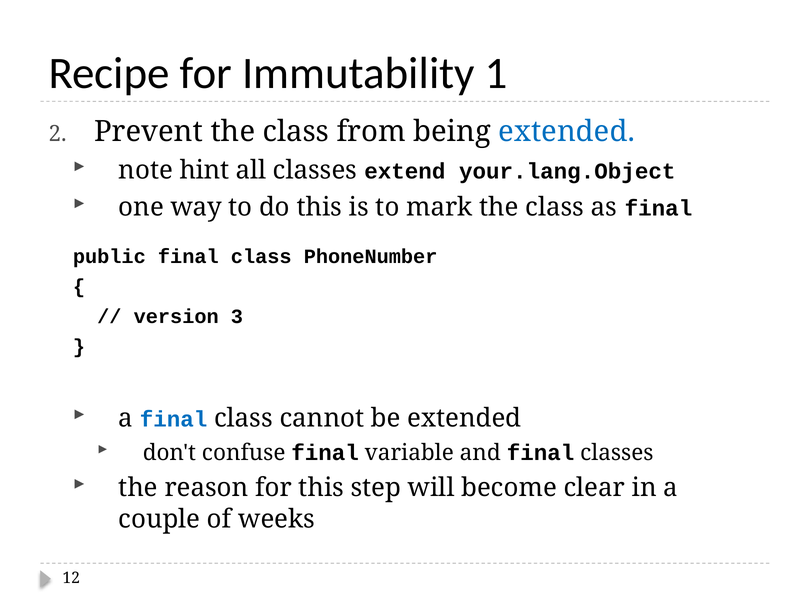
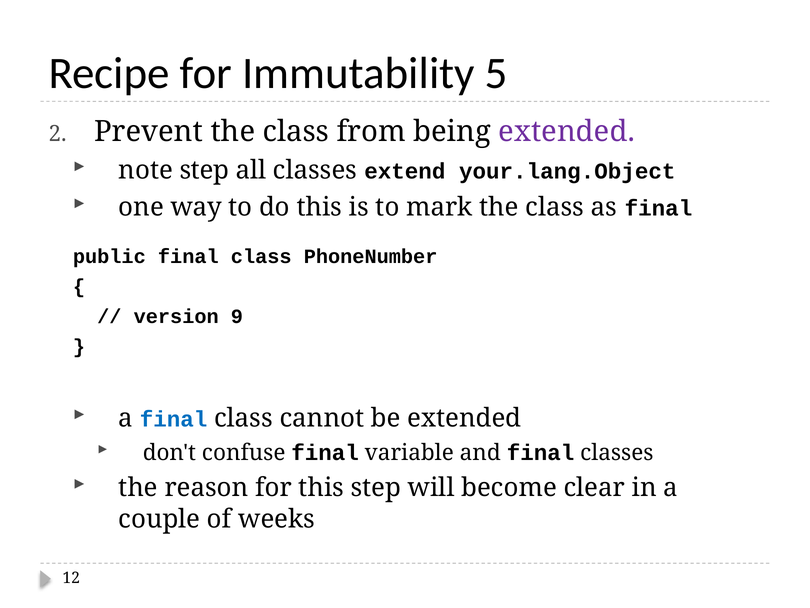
1: 1 -> 5 (496, 73)
extended colour: blue -> purple (567, 132)
note hint: hint -> step (204, 170)
3: 3 -> 9 (237, 316)
